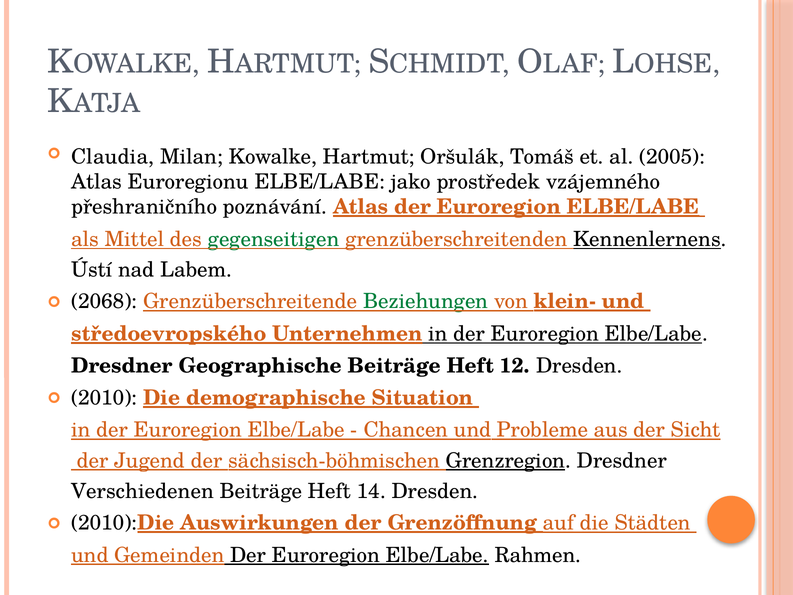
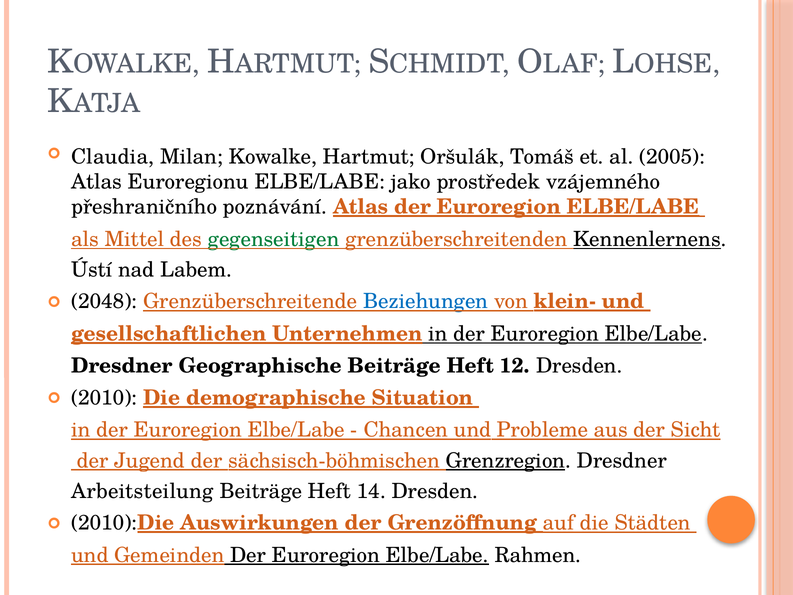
2068: 2068 -> 2048 (104, 301)
Beziehungen colour: green -> blue (426, 301)
středoevropského: středoevropského -> gesellschaftlichen (169, 334)
Verschiedenen: Verschiedenen -> Arbeitsteilung (142, 491)
